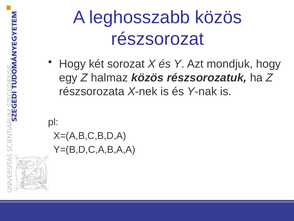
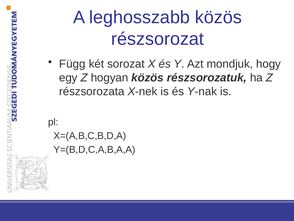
Hogy: Hogy -> Függ (72, 64)
halmaz: halmaz -> hogyan (110, 78)
